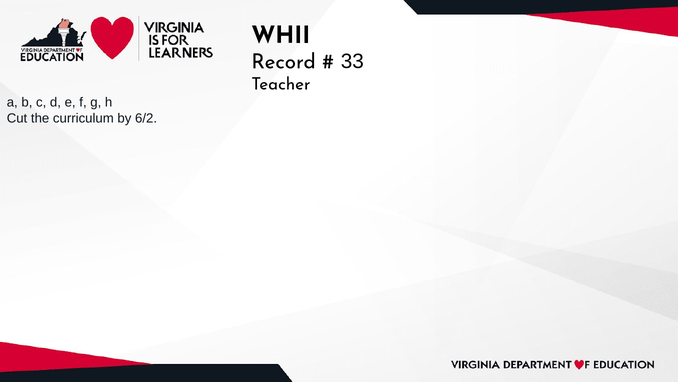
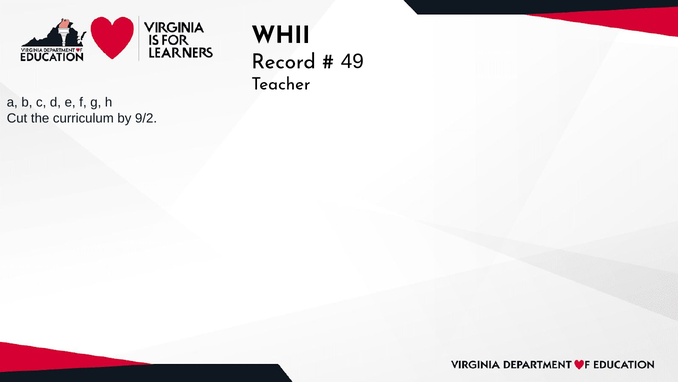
33: 33 -> 49 (352, 61)
6/2: 6/2 -> 9/2 (146, 118)
